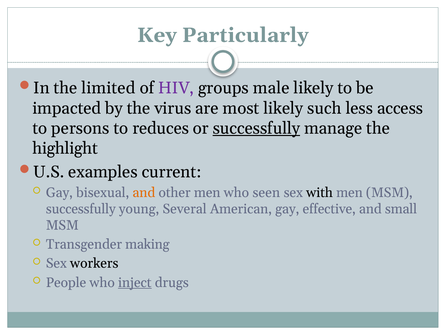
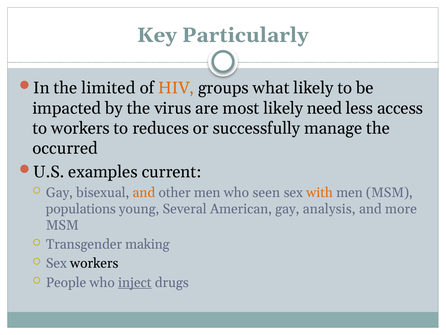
HIV colour: purple -> orange (176, 88)
male: male -> what (271, 88)
such: such -> need (324, 108)
to persons: persons -> workers (80, 128)
successfully underline: present -> none (256, 128)
highlight: highlight -> occurred (65, 148)
with colour: black -> orange (320, 192)
successfully: successfully -> populations (81, 209)
effective: effective -> analysis (329, 209)
small: small -> more (401, 209)
